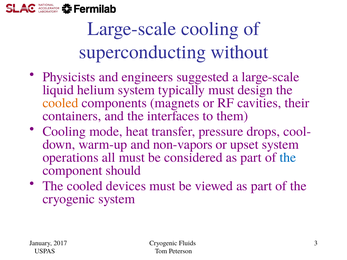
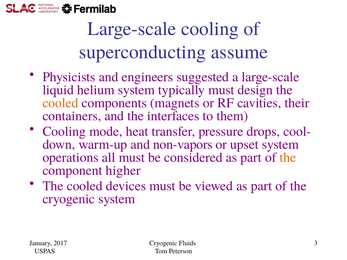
without: without -> assume (239, 52)
the colour: blue -> orange (288, 158)
should: should -> higher (123, 171)
